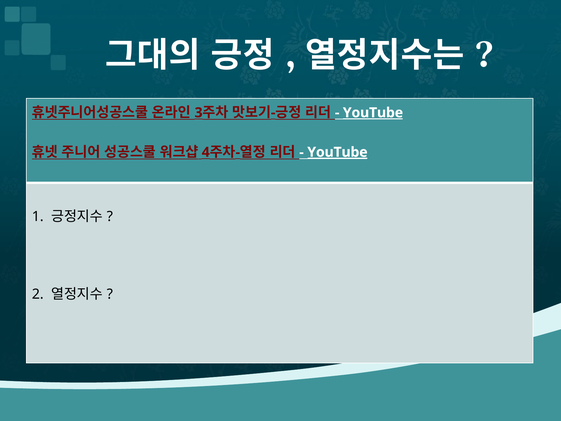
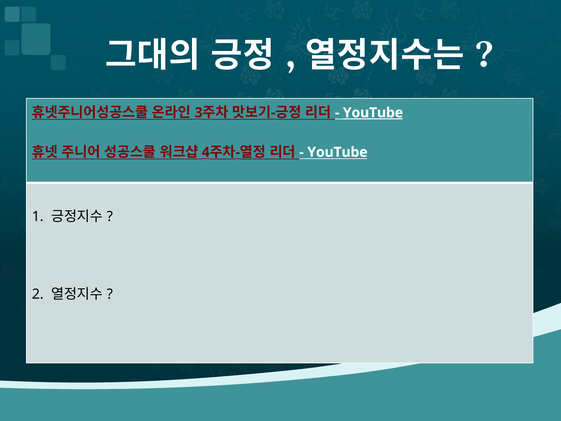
YouTube underline: present -> none (337, 152)
